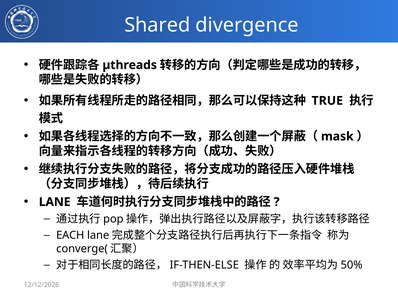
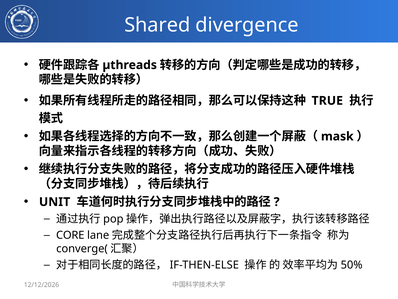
LANE: LANE -> UNIT (55, 202)
EACH: EACH -> CORE (70, 235)
